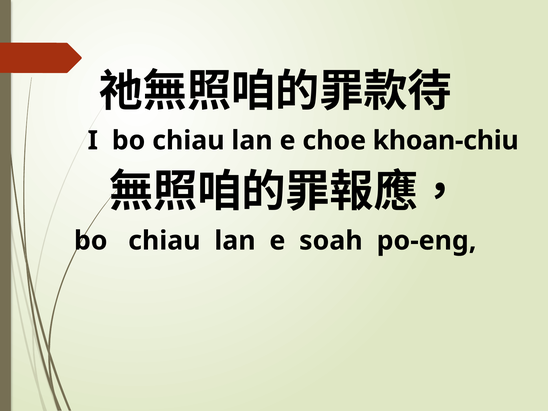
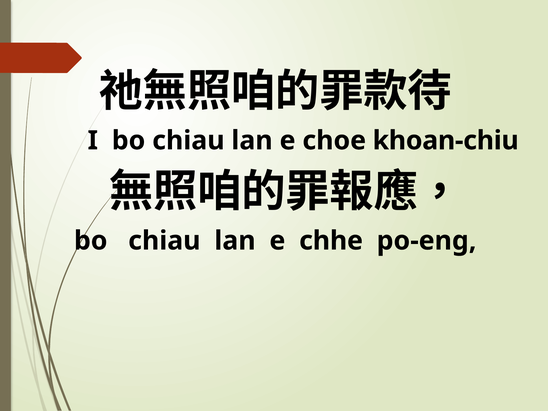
soah: soah -> chhe (331, 241)
